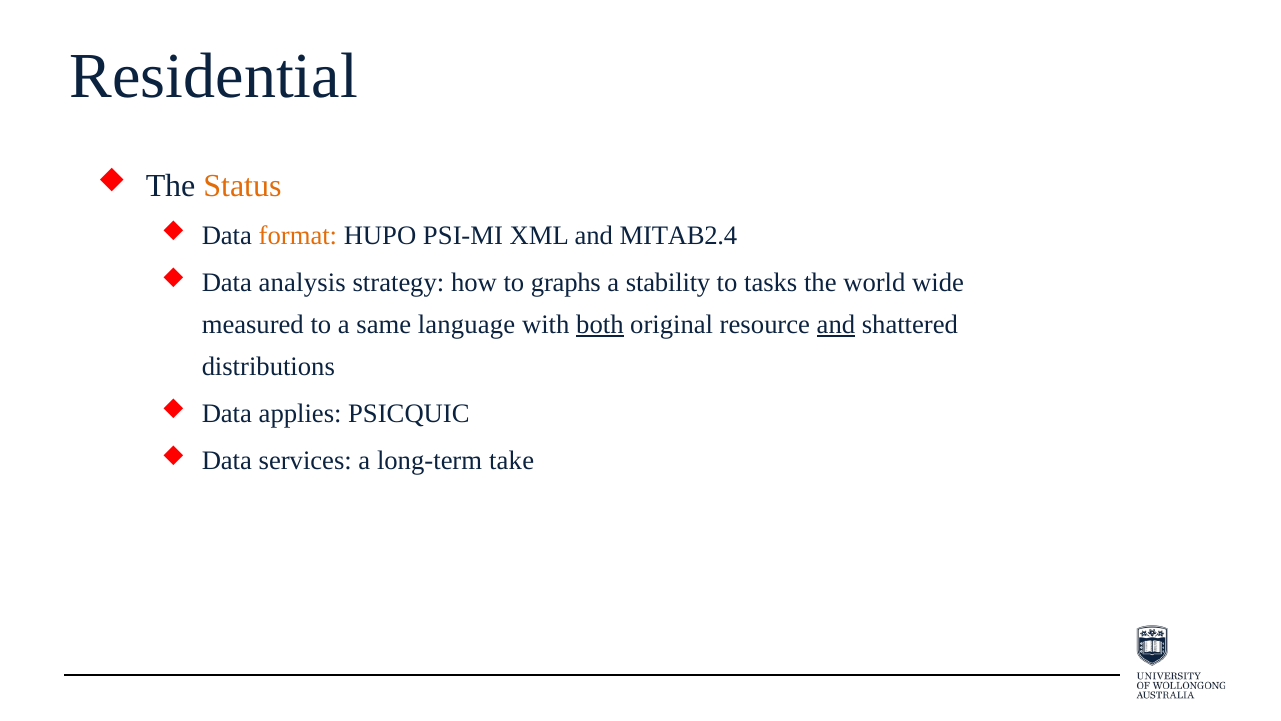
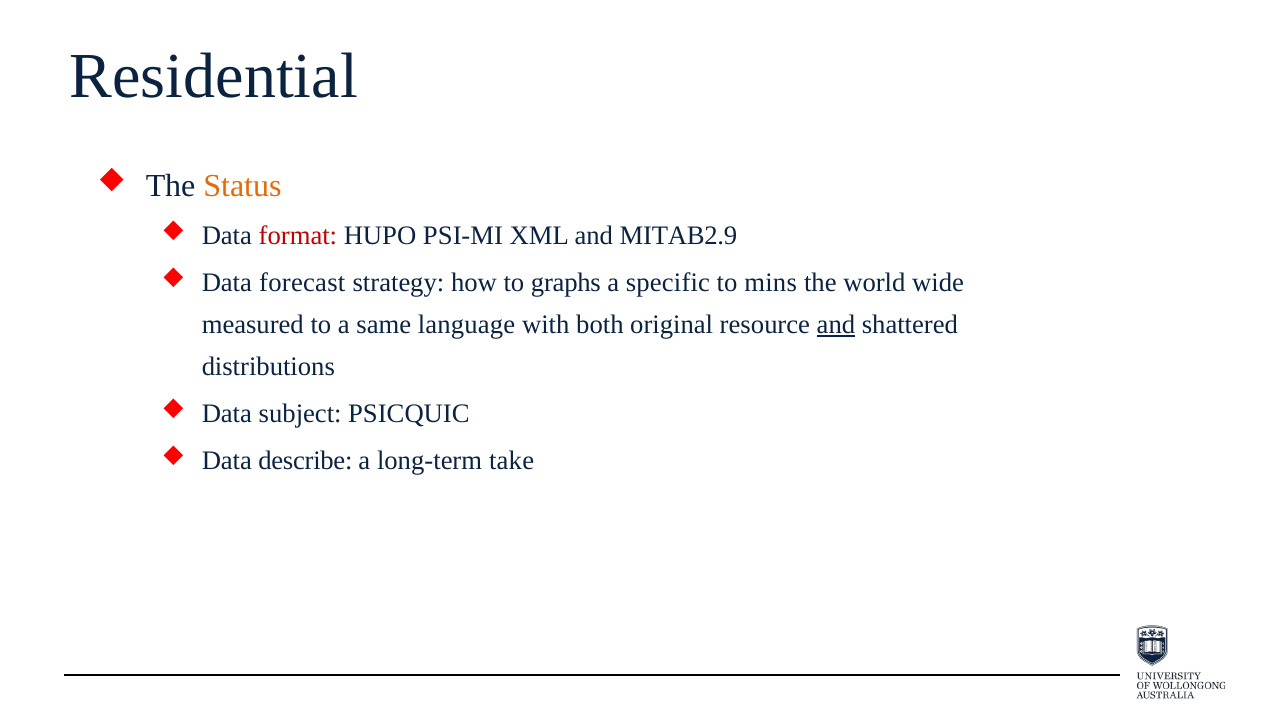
format colour: orange -> red (298, 236)
MITAB2.4: MITAB2.4 -> MITAB2.9 (678, 236)
analysis: analysis -> forecast (302, 283)
stability: stability -> specific (668, 283)
tasks: tasks -> mins (771, 283)
both underline: present -> none (600, 325)
applies: applies -> subject (300, 413)
services: services -> describe (305, 460)
